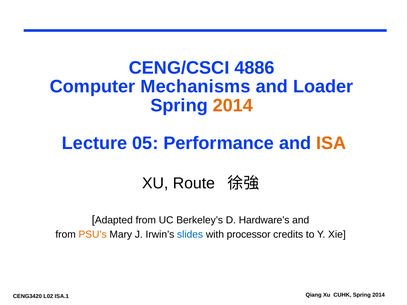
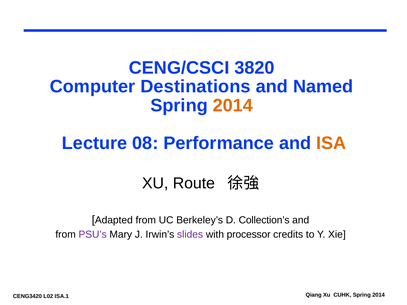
4886: 4886 -> 3820 (255, 68)
Mechanisms: Mechanisms -> Destinations (196, 87)
Loader: Loader -> Named (323, 87)
05: 05 -> 08 (145, 143)
Hardware’s: Hardware’s -> Collection’s (264, 220)
PSU’s colour: orange -> purple (93, 235)
slides colour: blue -> purple (190, 235)
